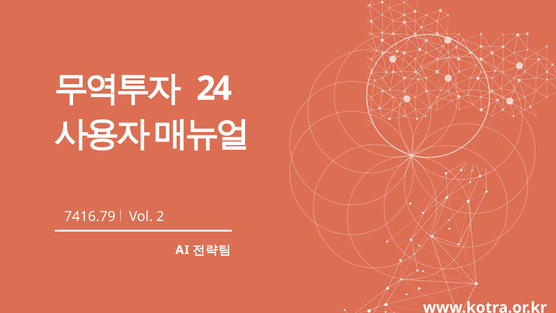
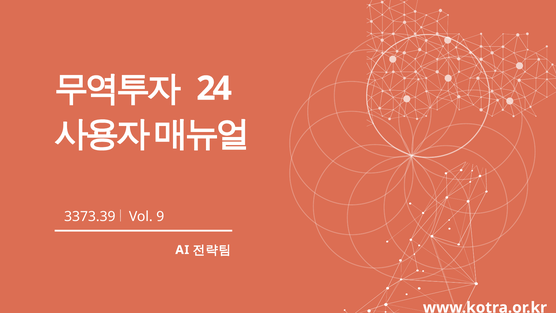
7416.79: 7416.79 -> 3373.39 (90, 216)
2: 2 -> 9 (160, 216)
